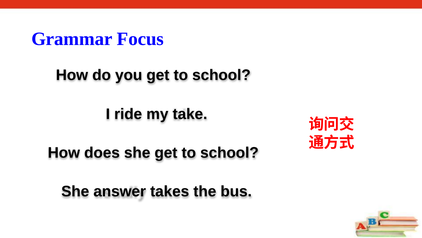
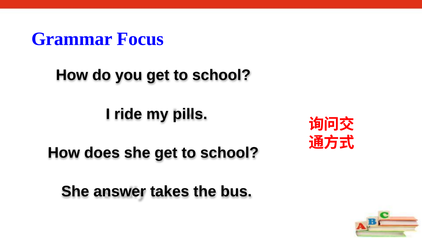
take: take -> pills (190, 114)
